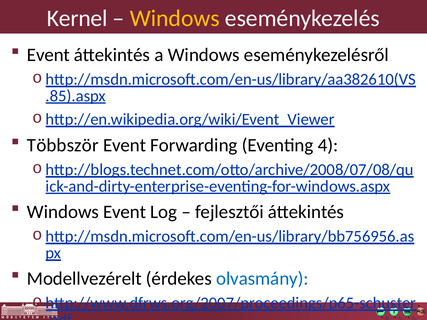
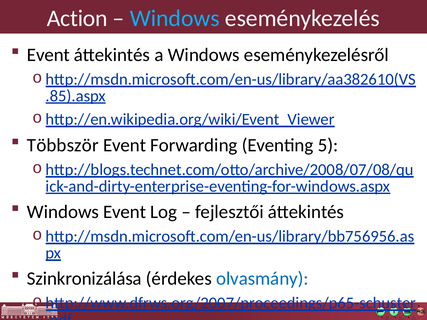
Kernel: Kernel -> Action (77, 18)
Windows colour: yellow -> light blue (175, 18)
4: 4 -> 5 (328, 145)
Modellvezérelt: Modellvezérelt -> Szinkronizálása (84, 279)
